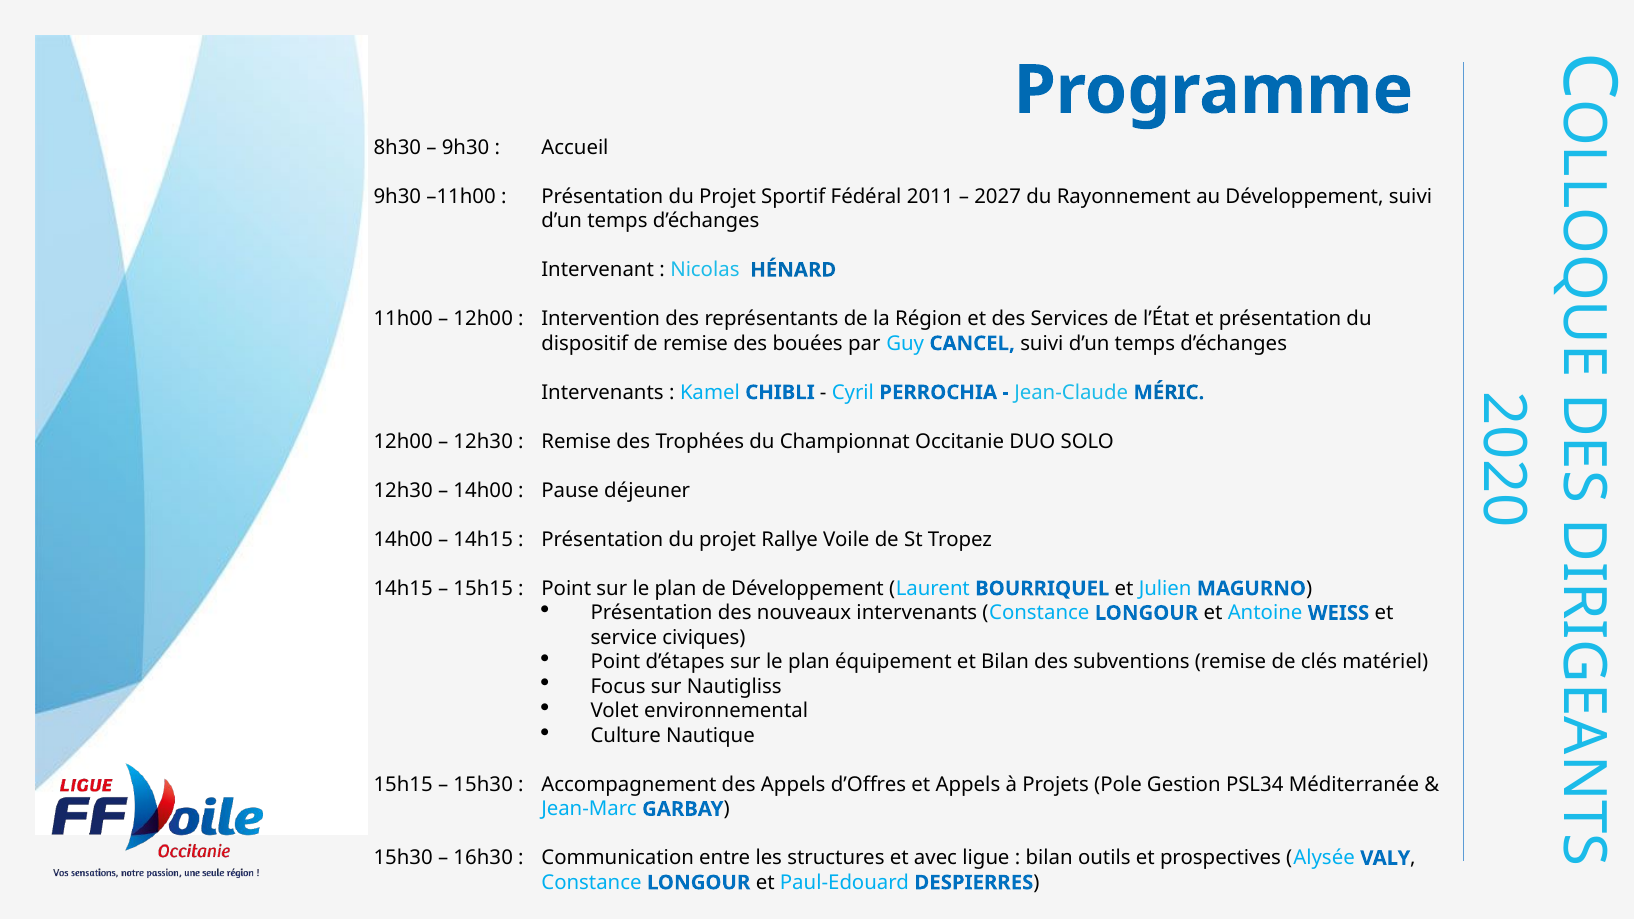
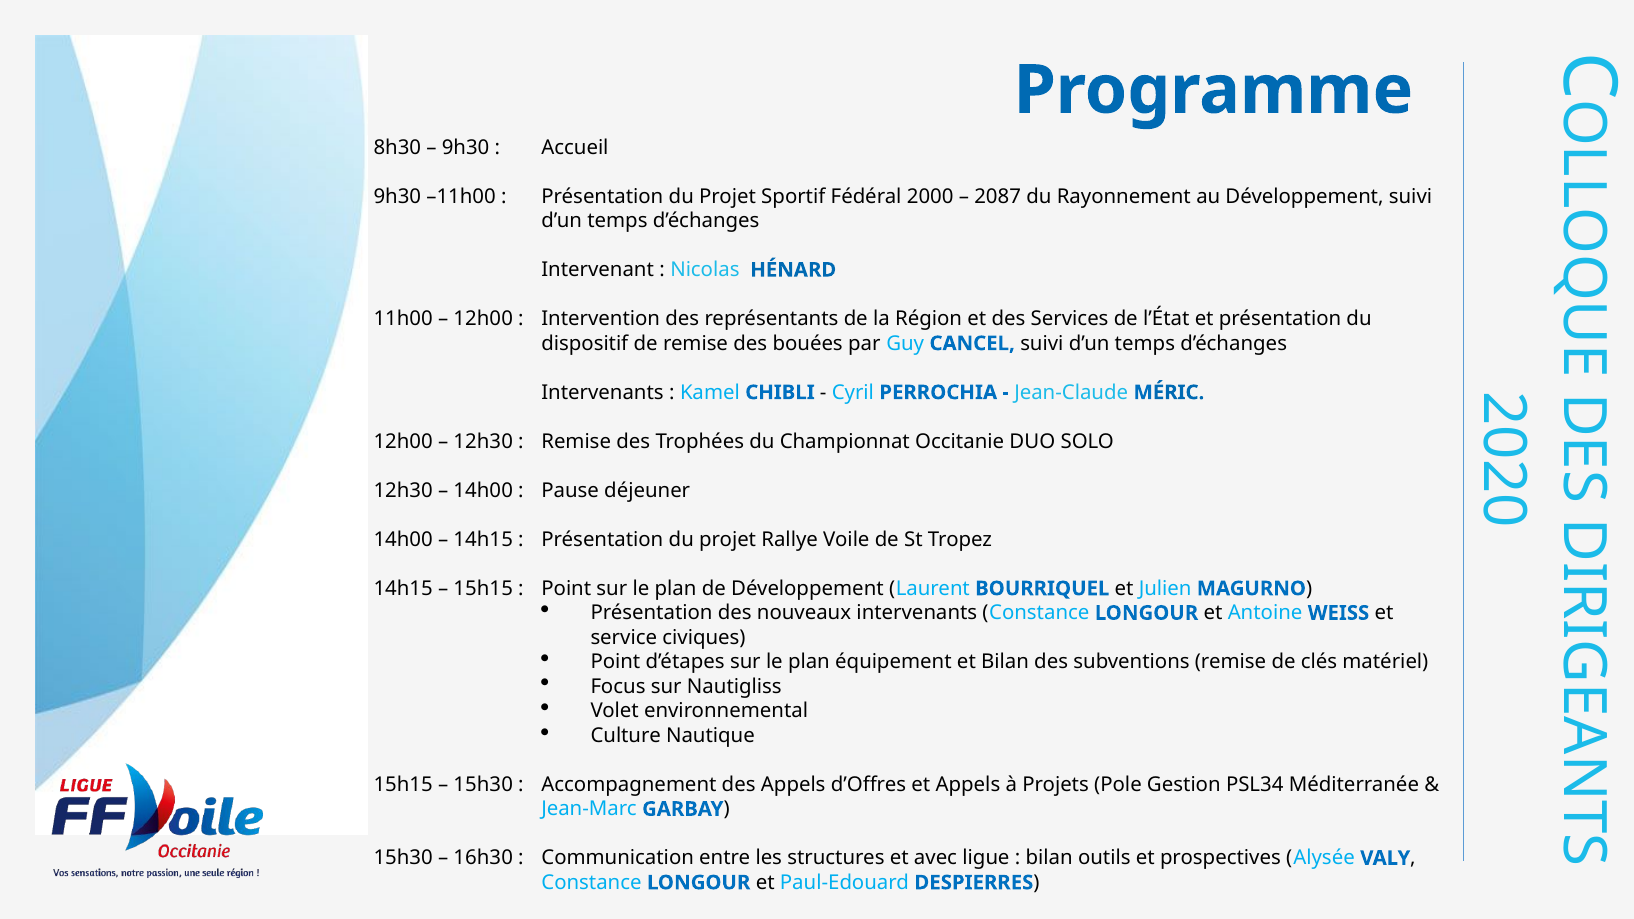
2011: 2011 -> 2000 (930, 196)
2027: 2027 -> 2087 (998, 196)
